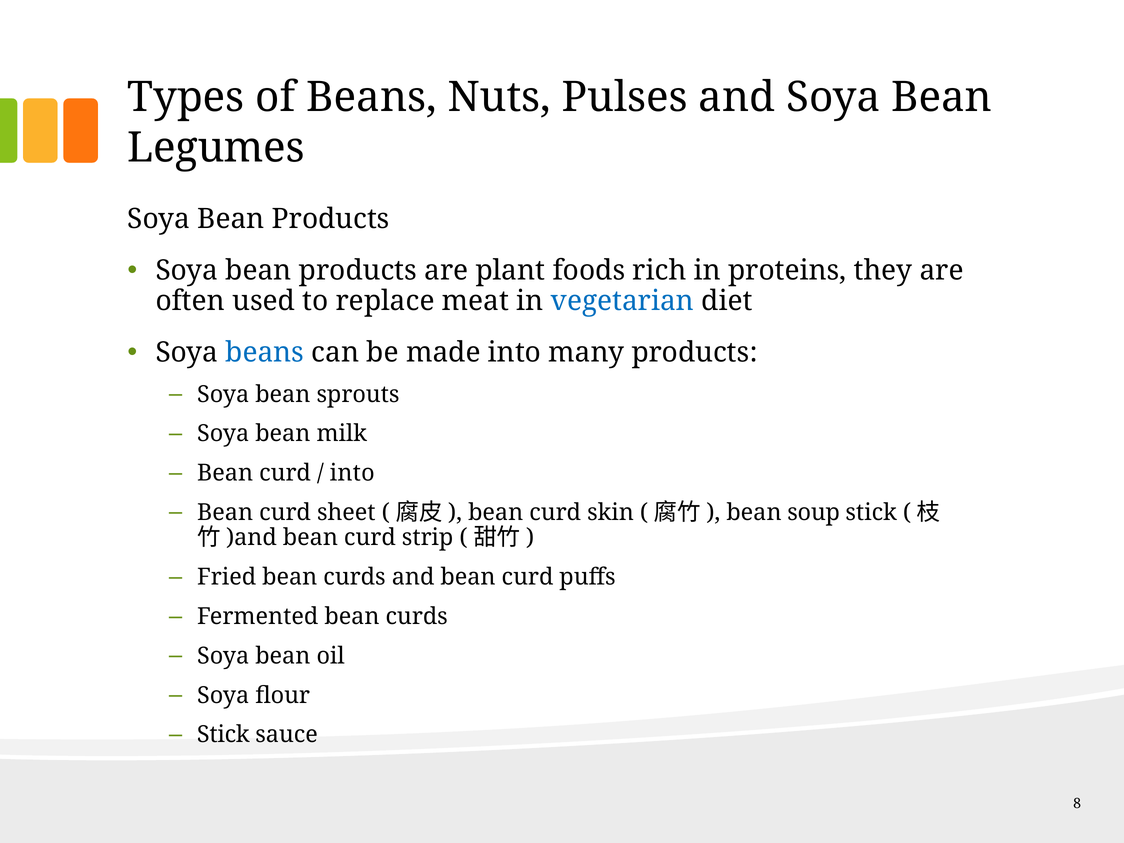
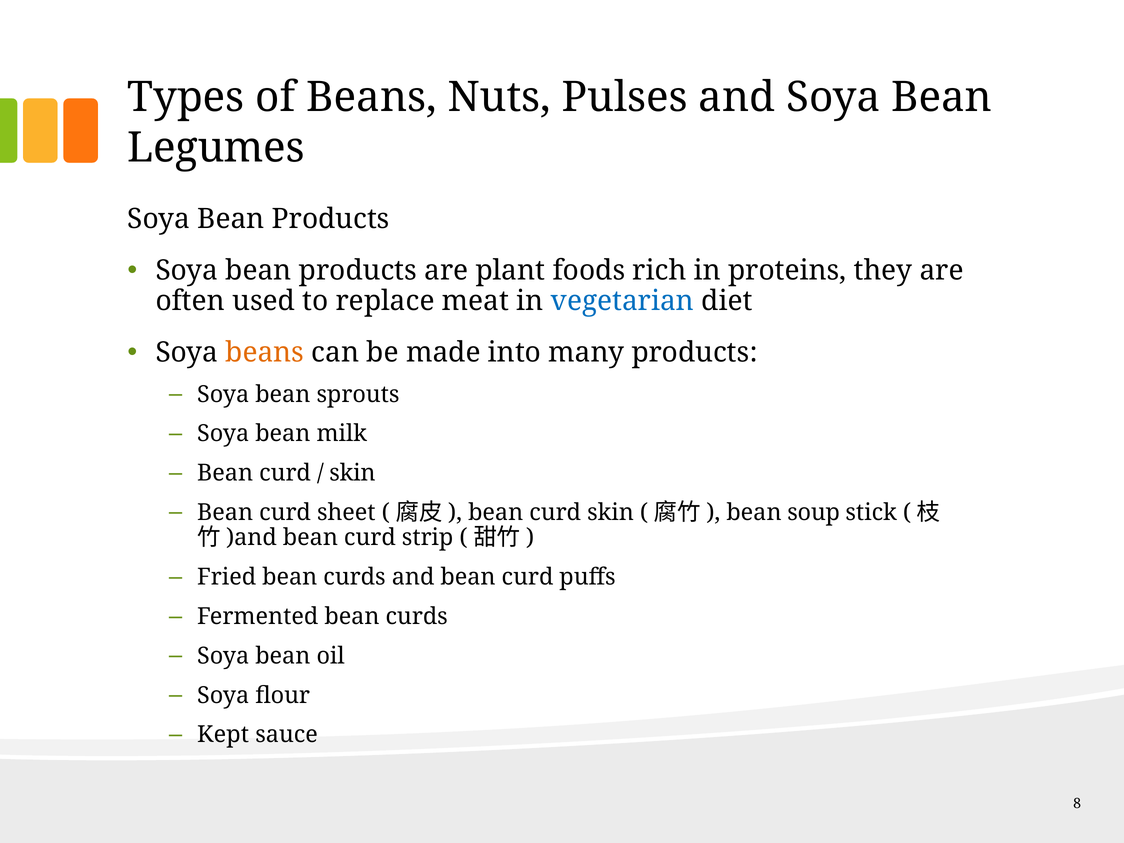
beans colour: blue -> orange (265, 352)
into: into -> skin (352, 473)
Stick: Stick -> Kept (223, 735)
